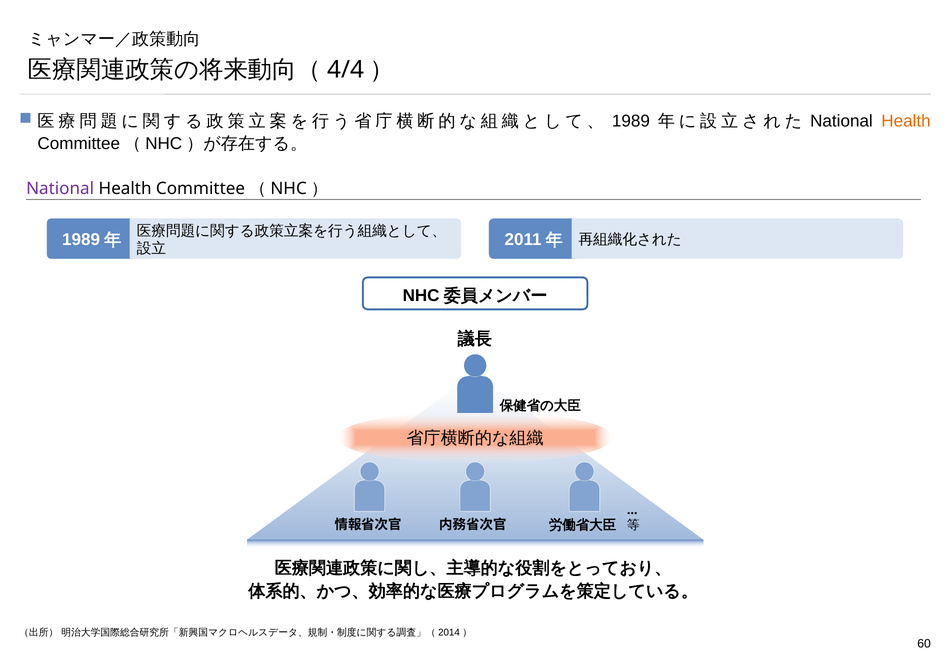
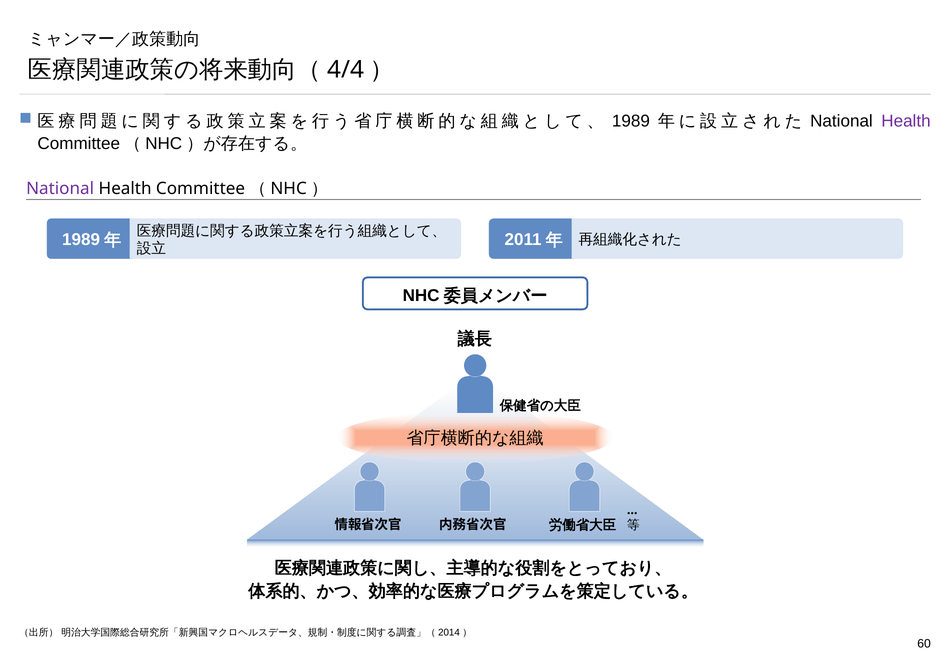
Health colour: orange -> purple (906, 121)
